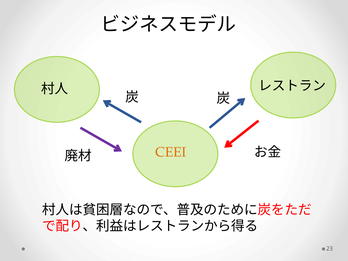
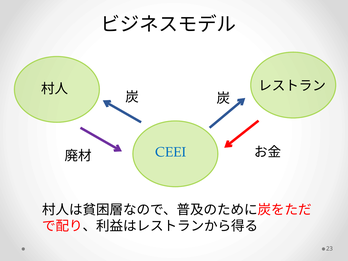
CEEI colour: orange -> blue (171, 152)
